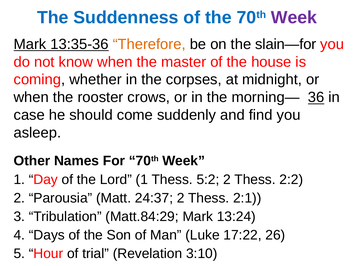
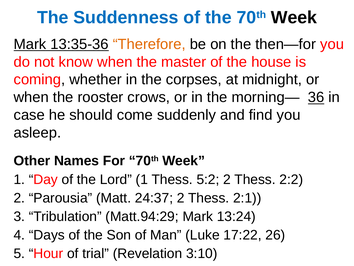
Week colour: purple -> black (294, 17)
slain—for: slain—for -> then—for (286, 44)
Matt.84:29: Matt.84:29 -> Matt.94:29 (142, 216)
